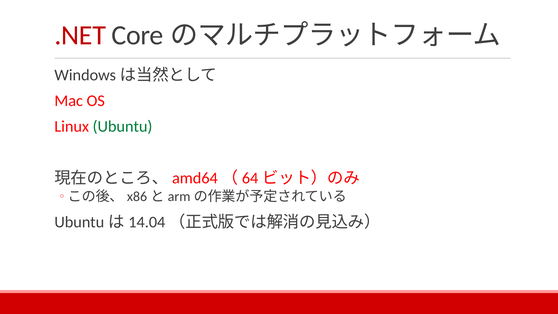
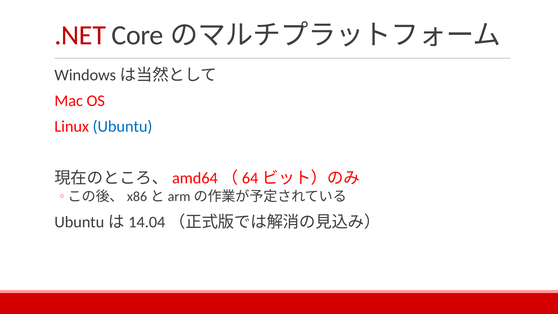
Ubuntu colour: green -> blue (123, 127)
